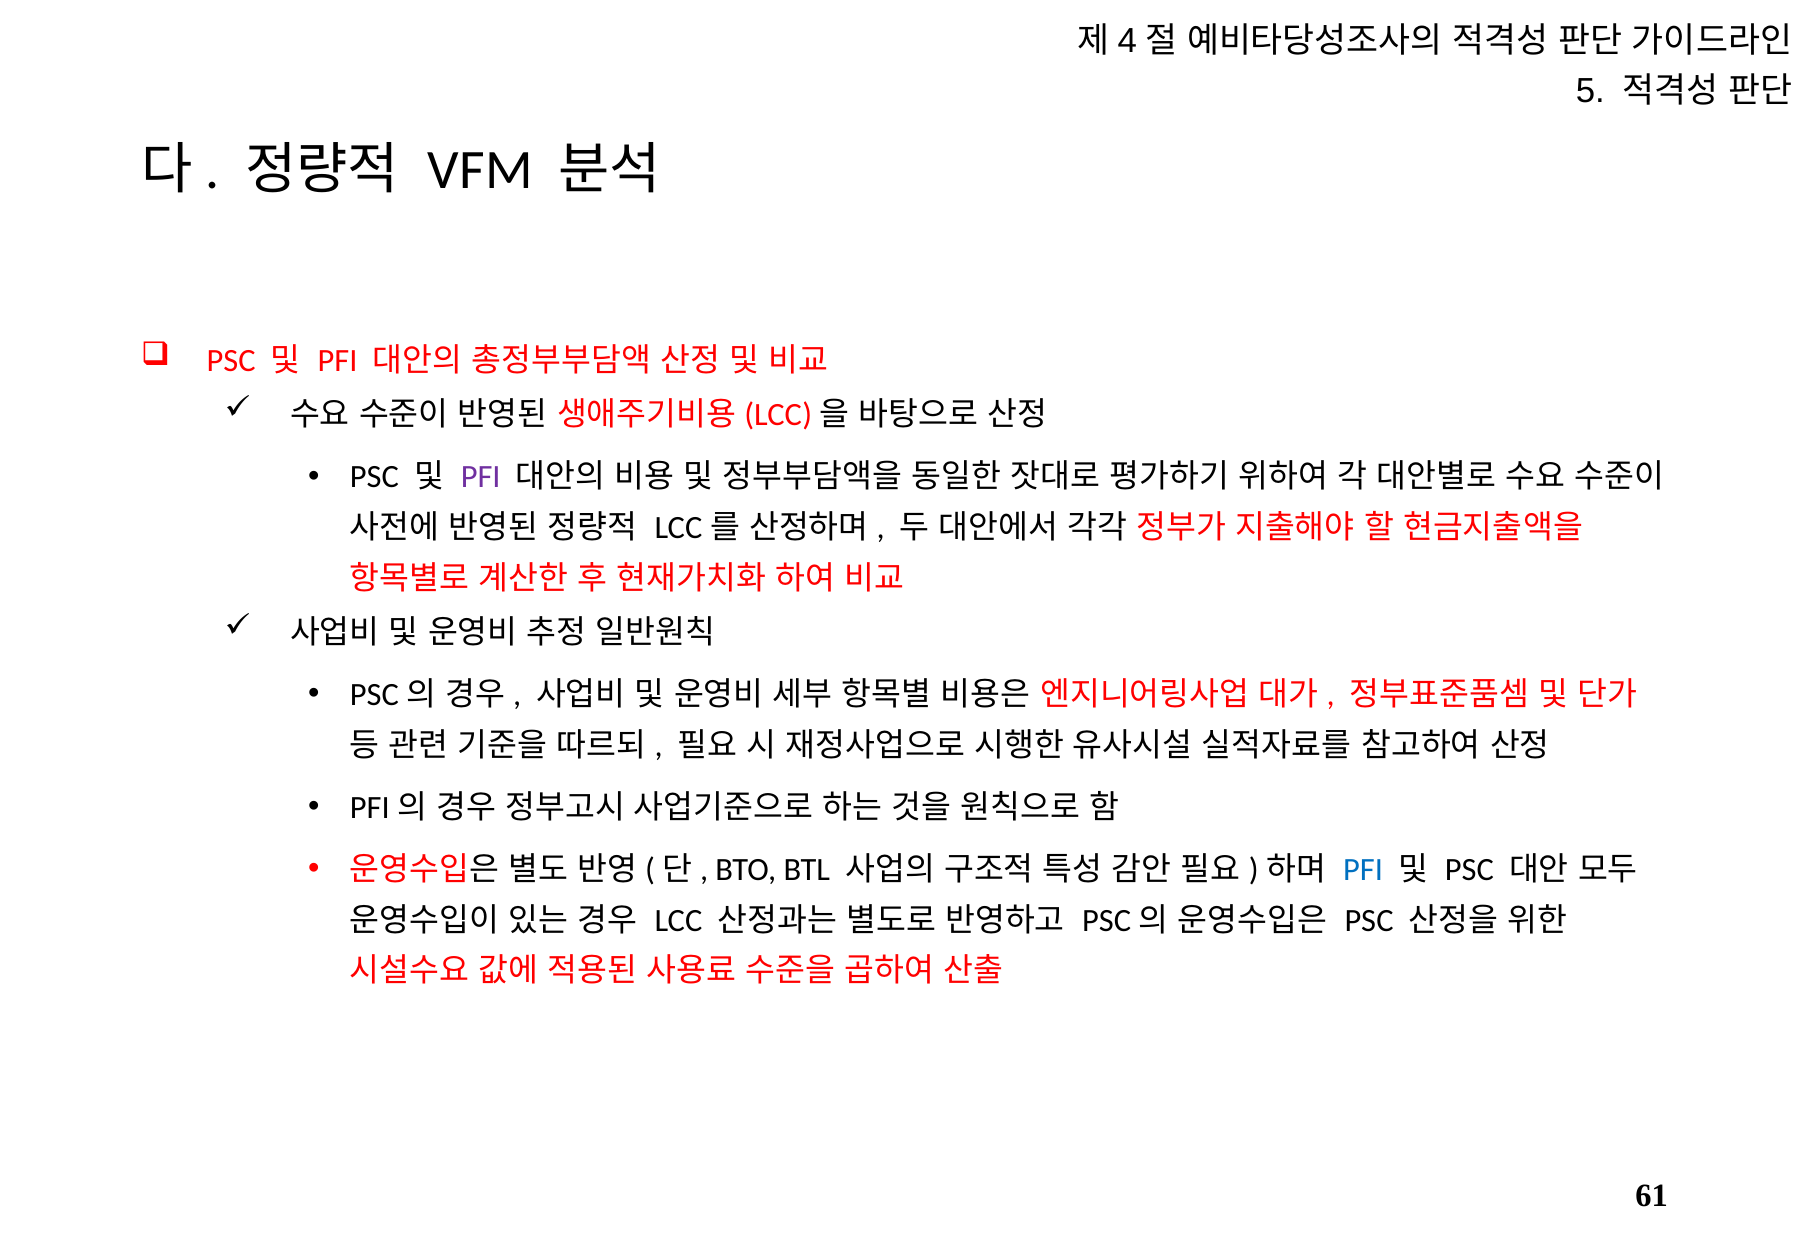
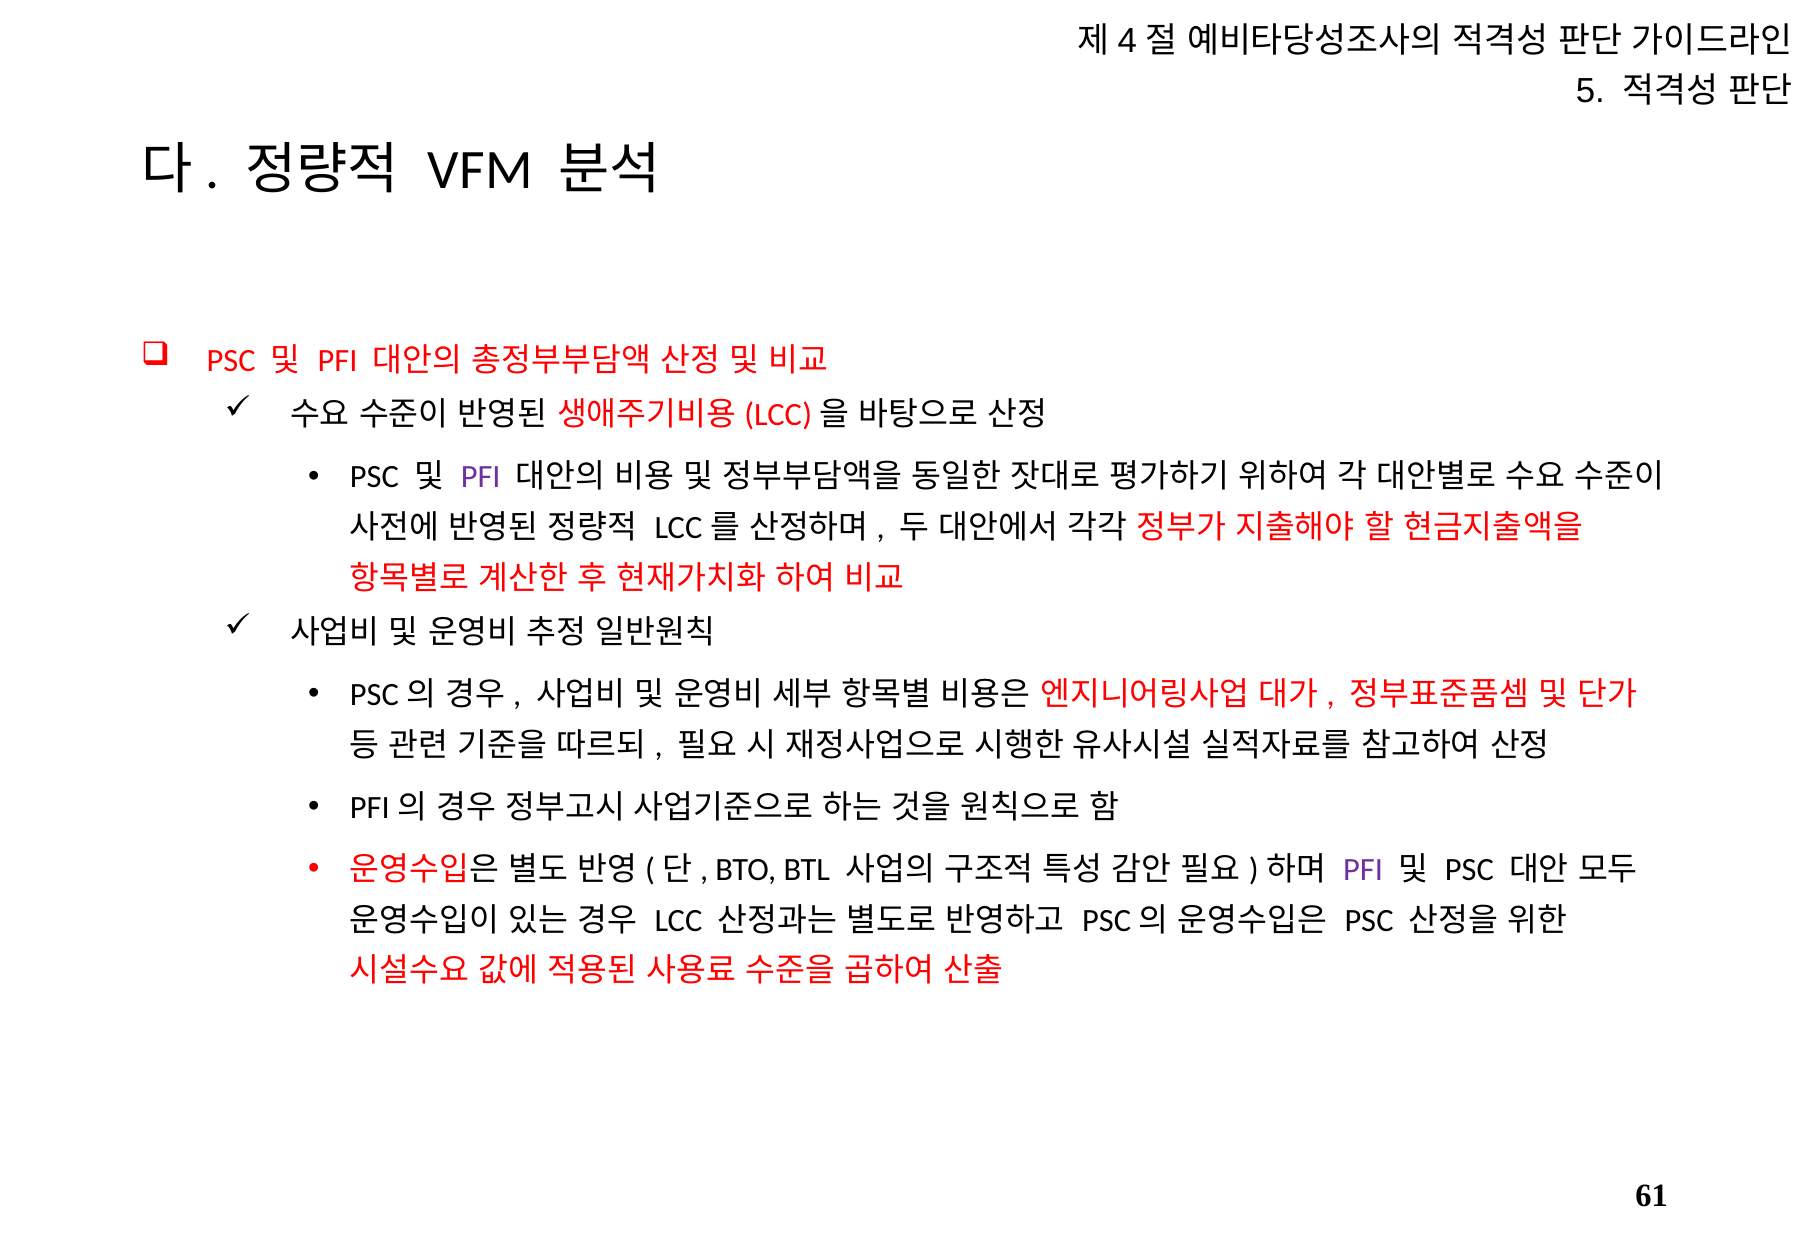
PFI colour: blue -> purple (1363, 870)
